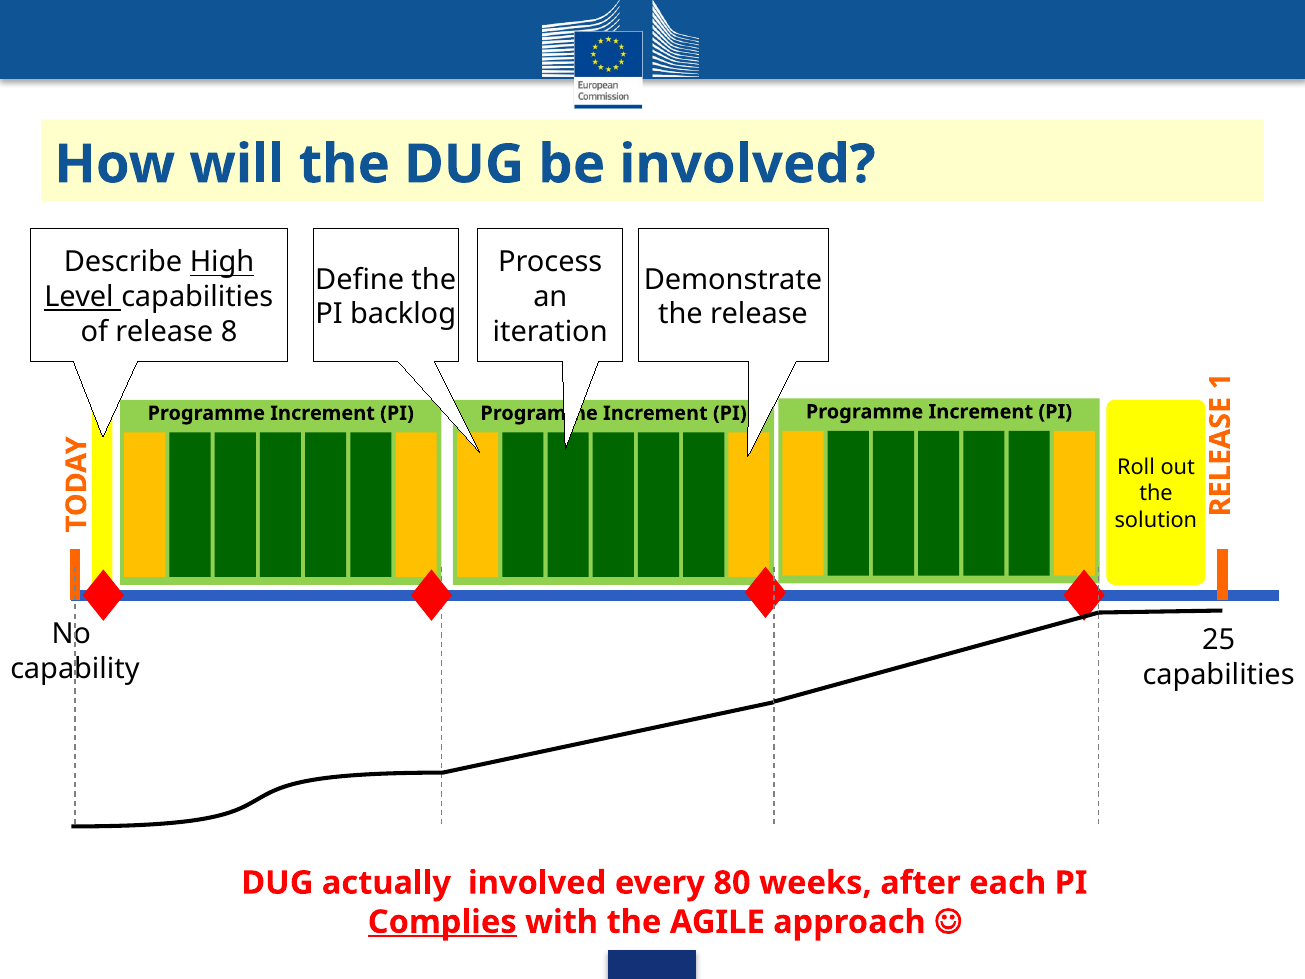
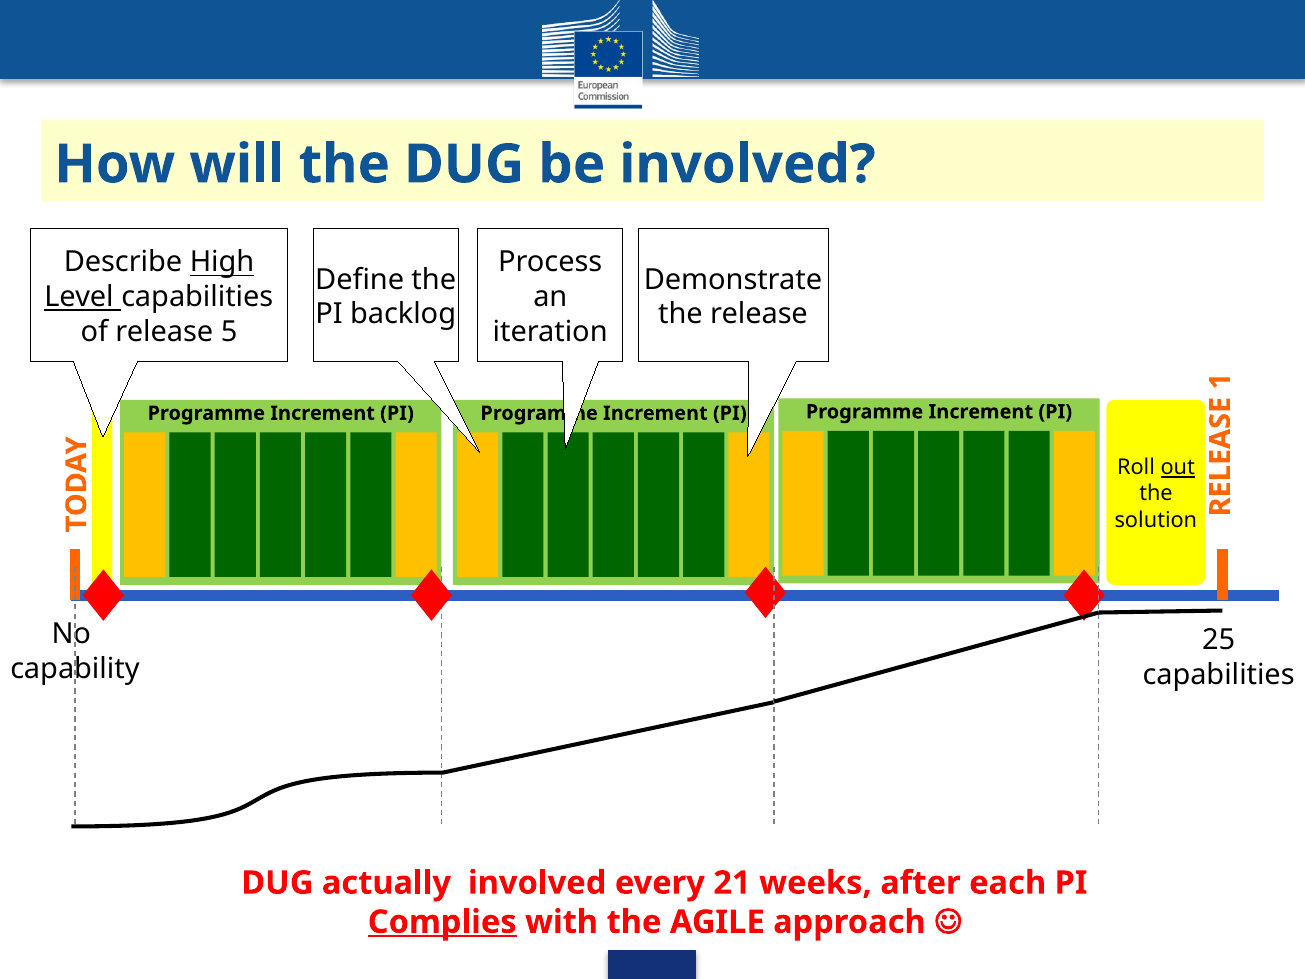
8: 8 -> 5 (229, 332)
out underline: none -> present (1178, 468)
80: 80 -> 21 (732, 883)
